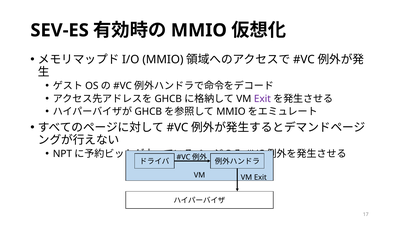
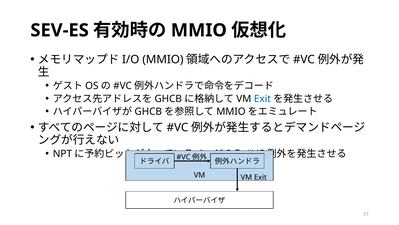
Exit colour: purple -> blue (262, 98)
